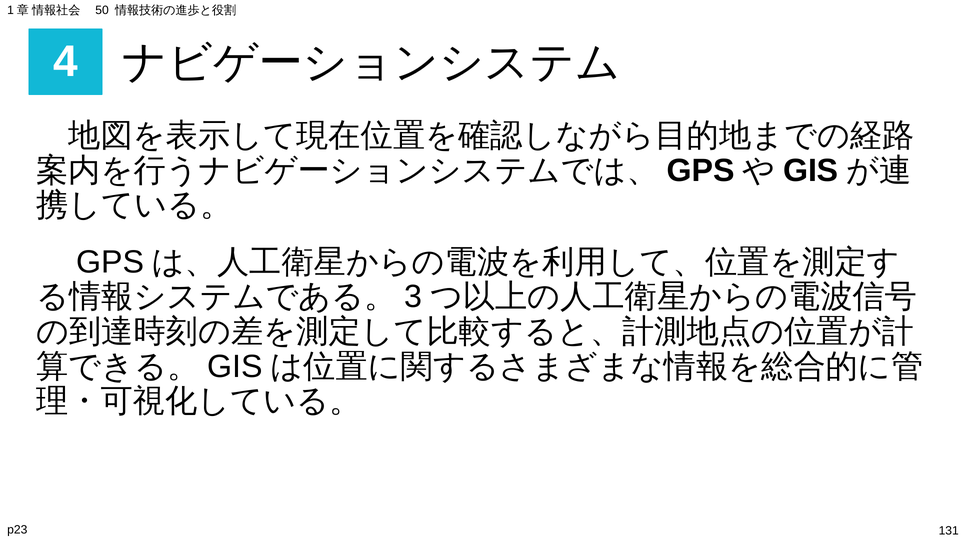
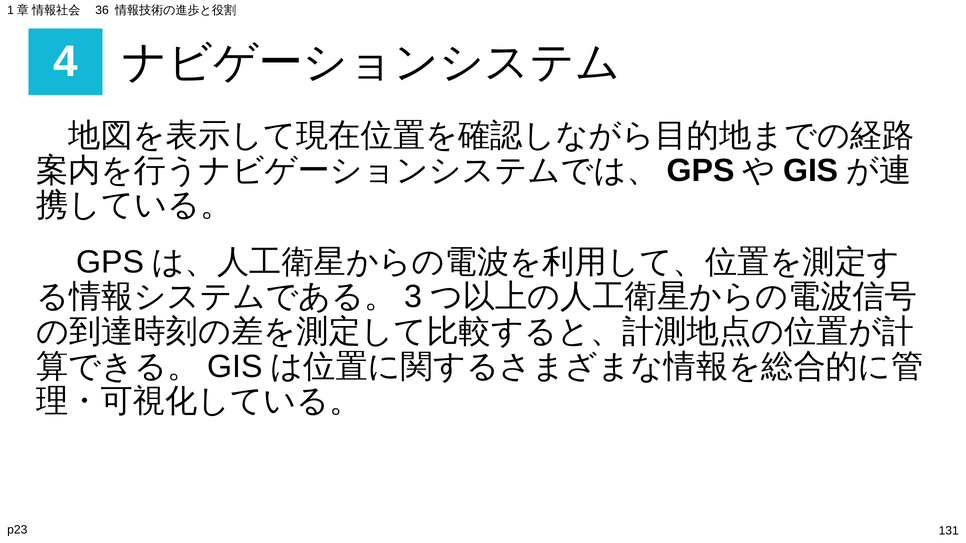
50: 50 -> 36 (102, 10)
